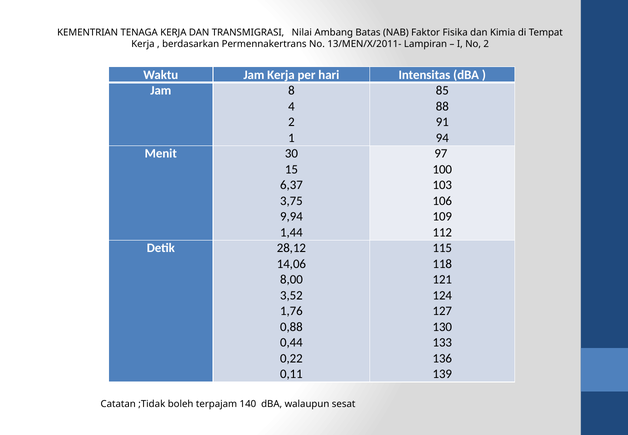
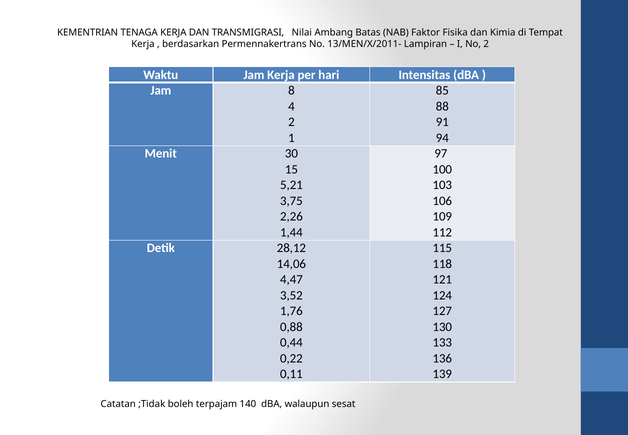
6,37: 6,37 -> 5,21 (291, 185)
9,94: 9,94 -> 2,26 (291, 217)
8,00: 8,00 -> 4,47 (291, 280)
